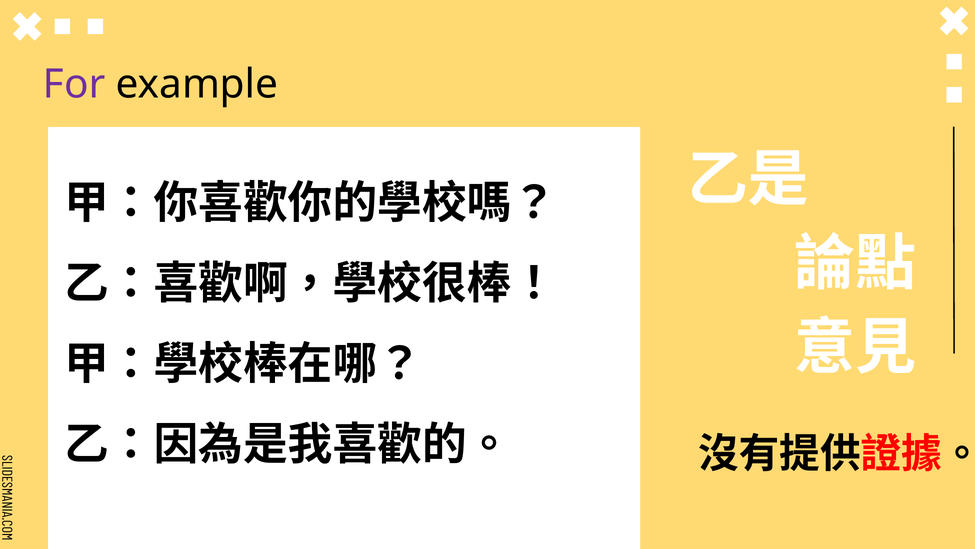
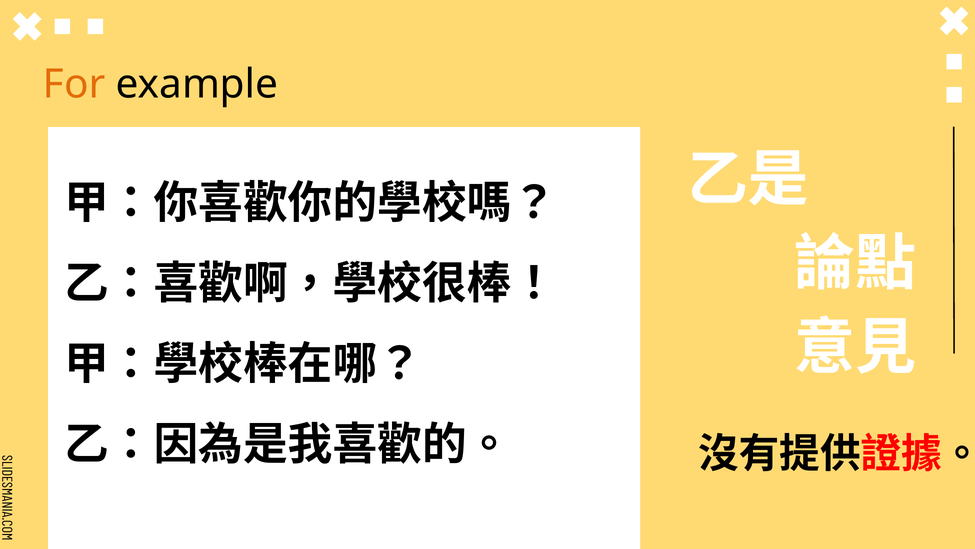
For colour: purple -> orange (74, 84)
